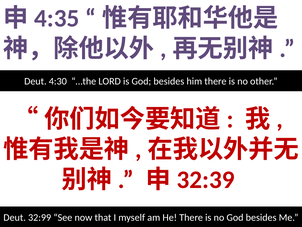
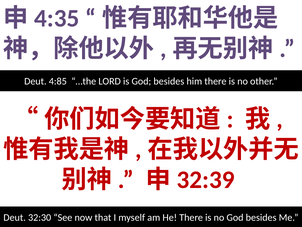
4:30: 4:30 -> 4:85 (58, 81)
32:99: 32:99 -> 32:30 (40, 217)
